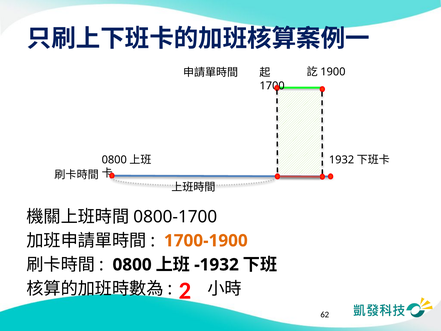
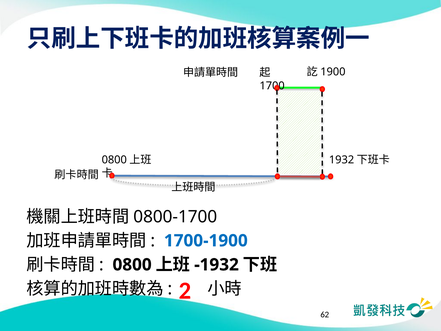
1700-1900 colour: orange -> blue (206, 241)
